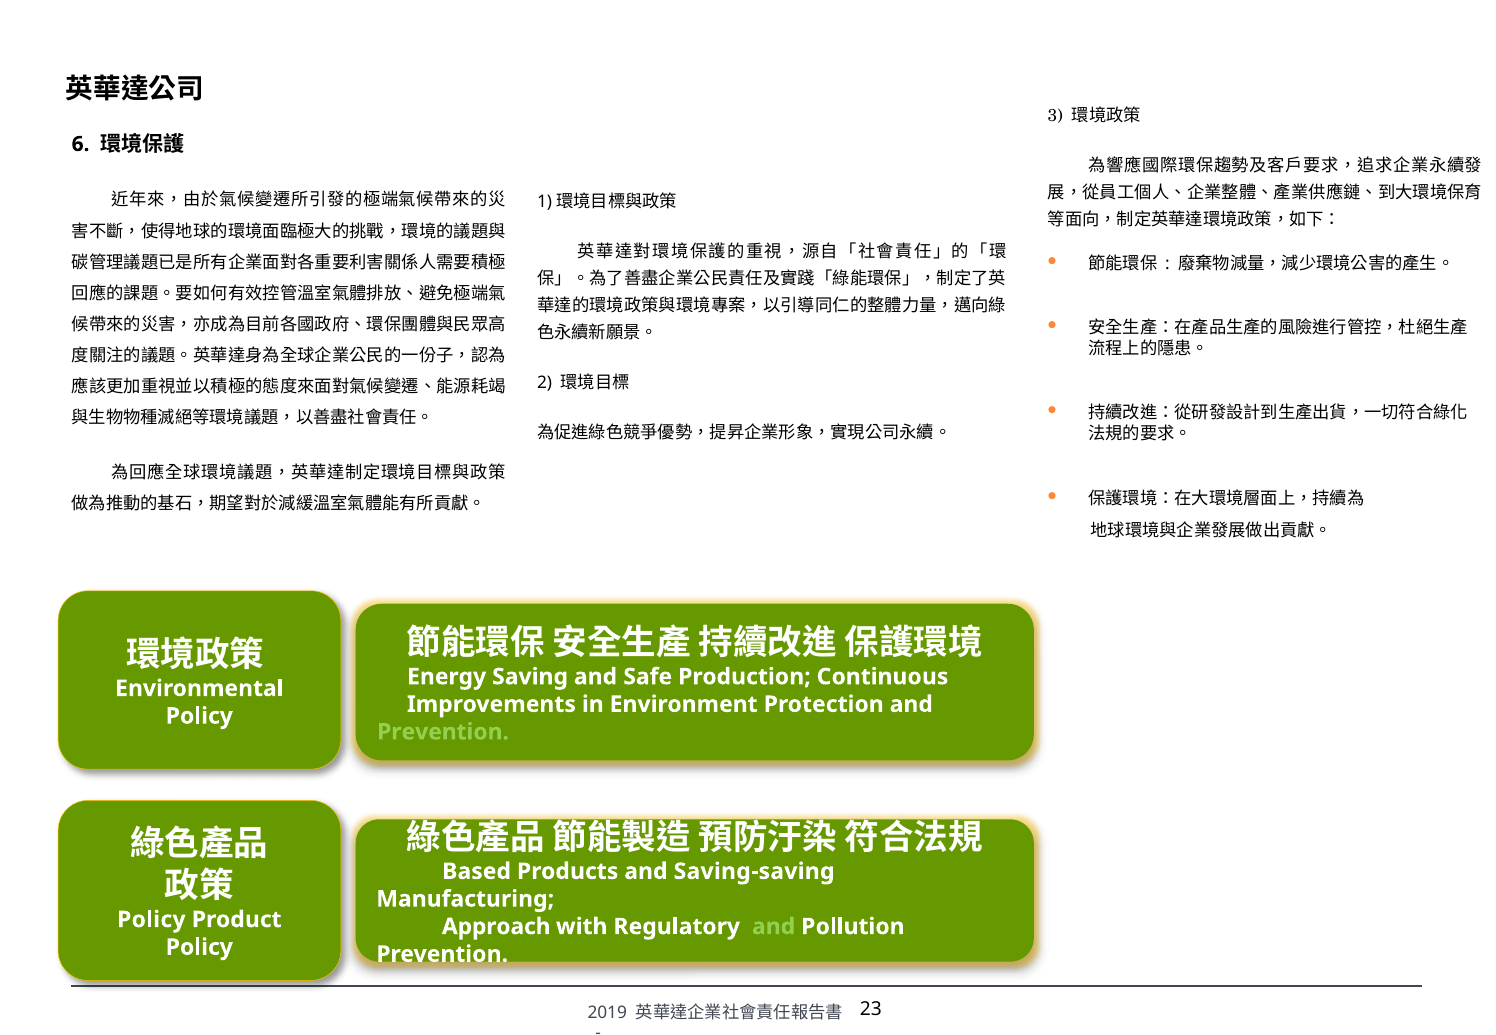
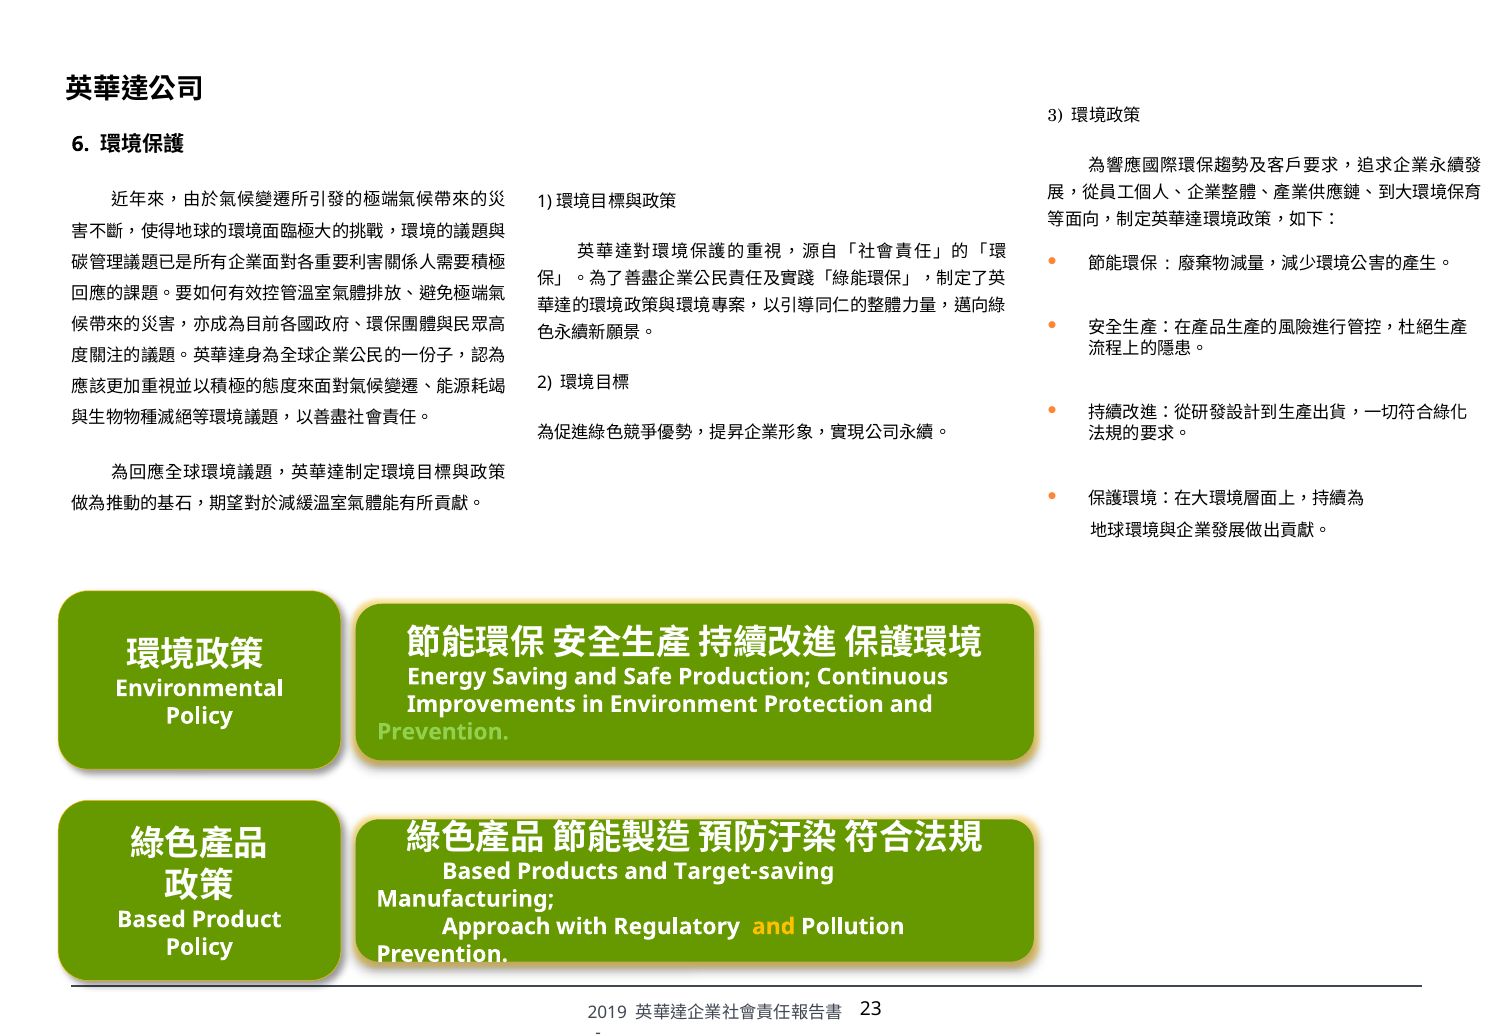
Saving-saving: Saving-saving -> Target-saving (754, 872)
Policy: Policy -> Based (151, 920)
and colour: light green -> yellow (774, 927)
